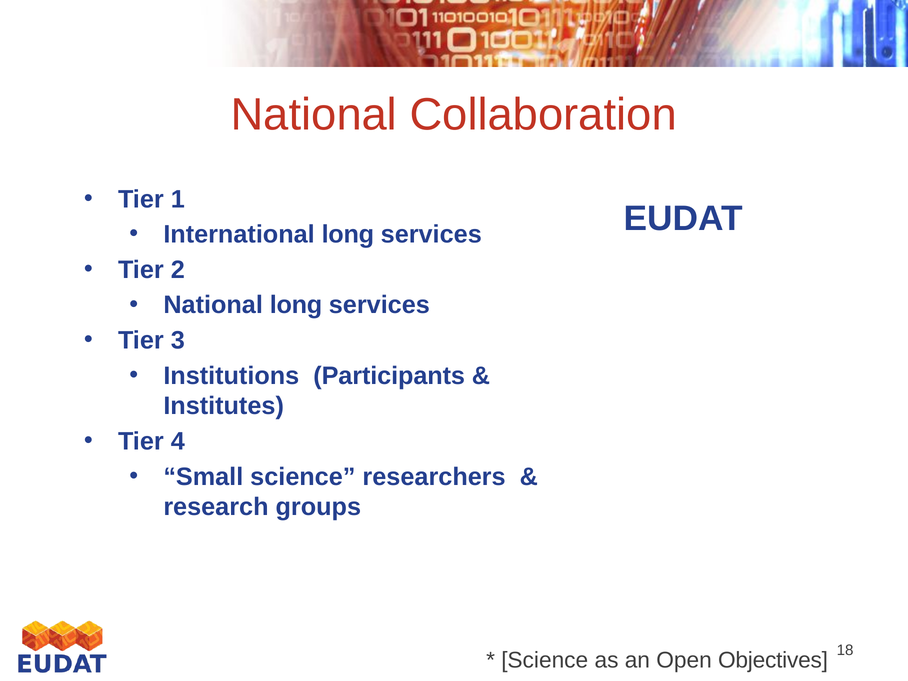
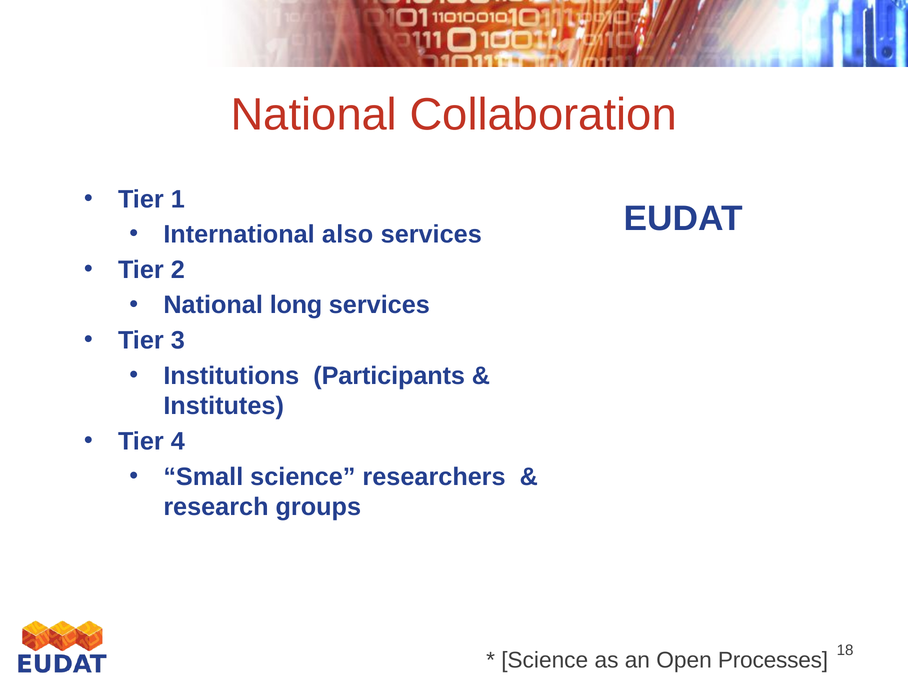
International long: long -> also (348, 235)
Objectives: Objectives -> Processes (773, 660)
